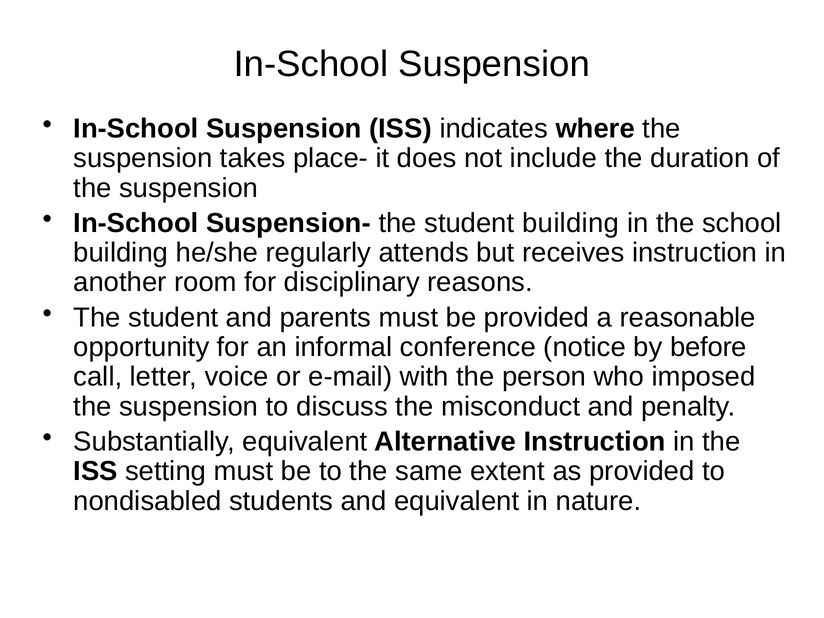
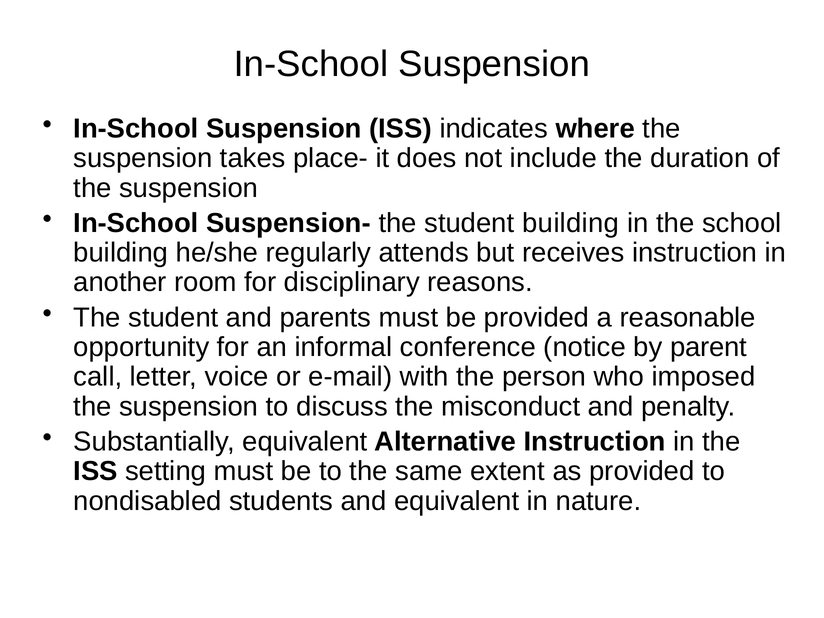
before: before -> parent (708, 347)
